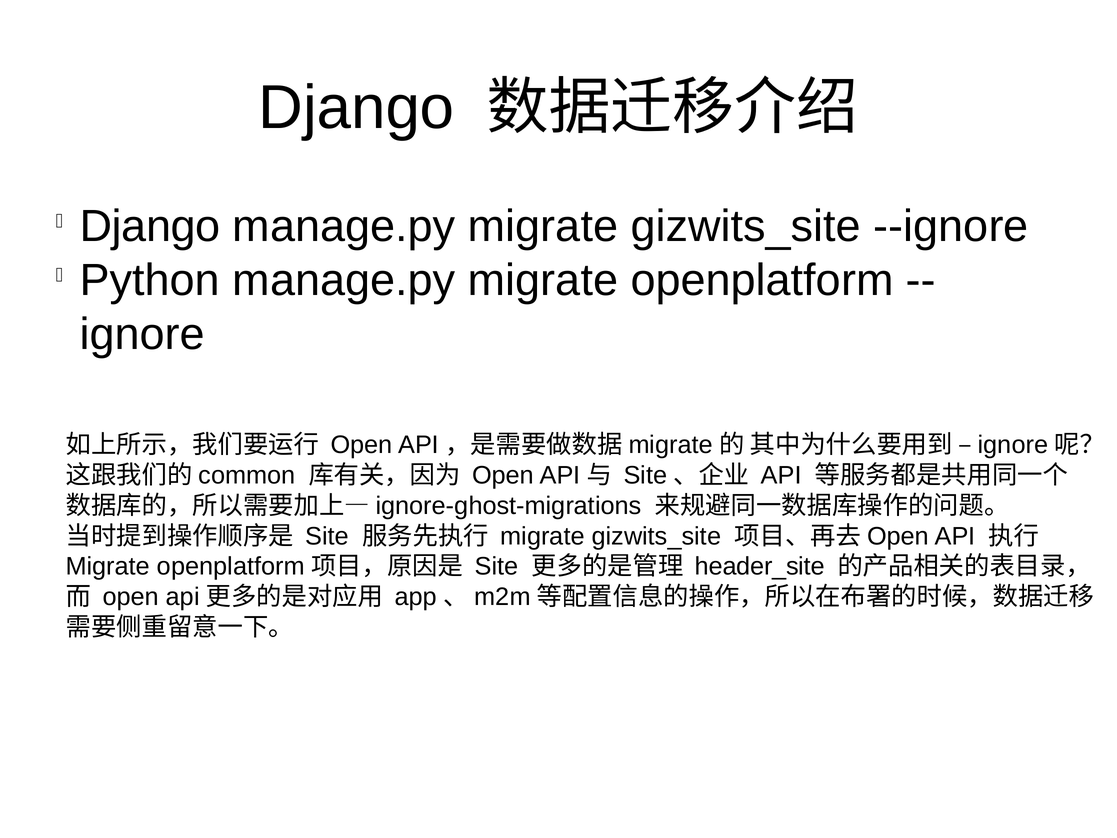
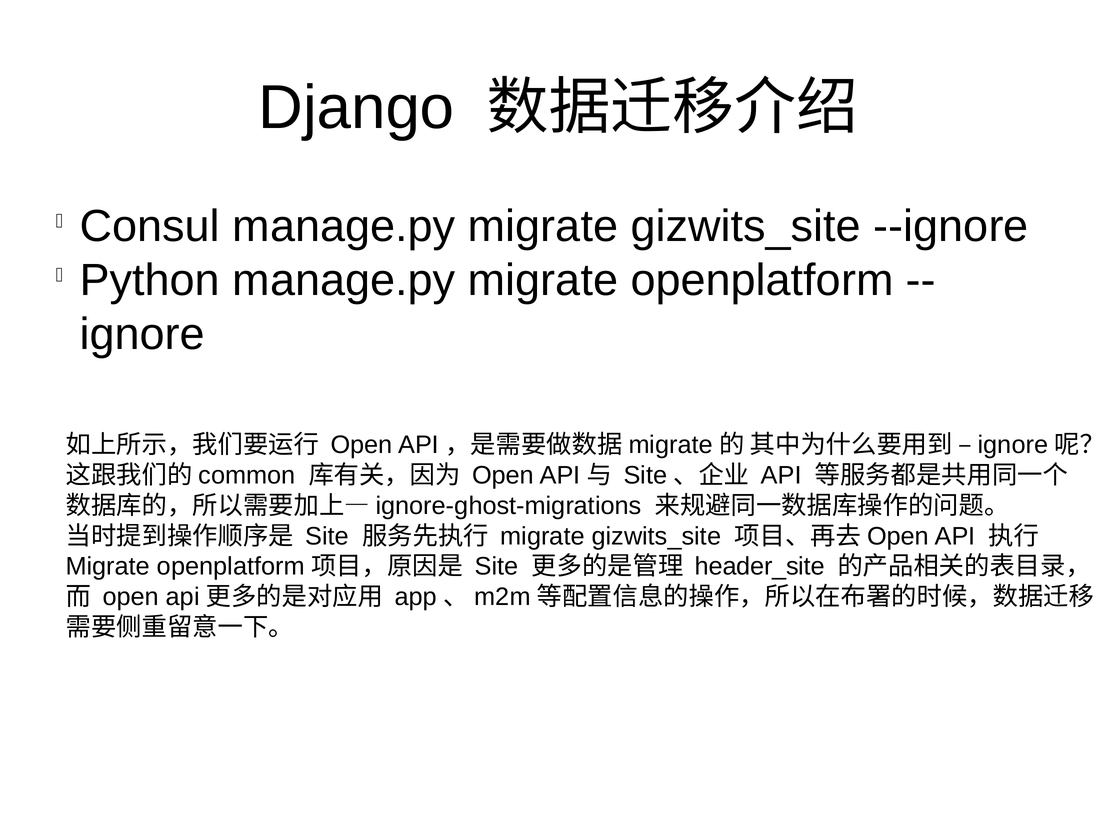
Django: Django -> Consul (150, 226)
